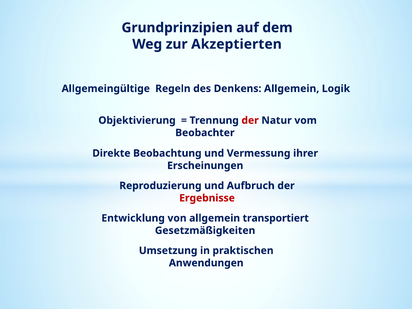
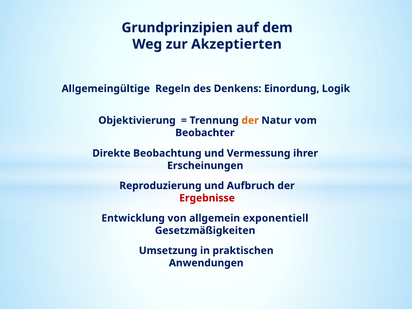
Denkens Allgemein: Allgemein -> Einordung (292, 89)
der colour: red -> orange (250, 120)
transportiert: transportiert -> exponentiell (276, 218)
